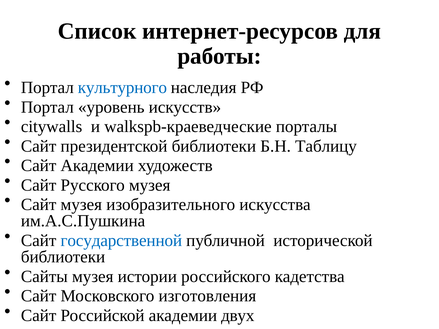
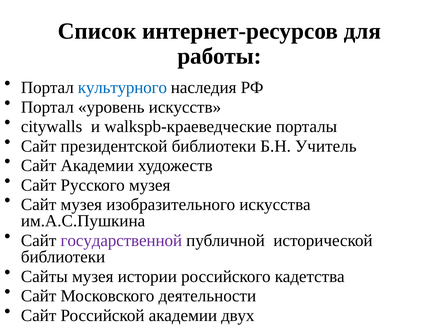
Таблицу: Таблицу -> Учитель (326, 146)
государственной colour: blue -> purple (121, 241)
изготовления: изготовления -> деятельности (207, 296)
